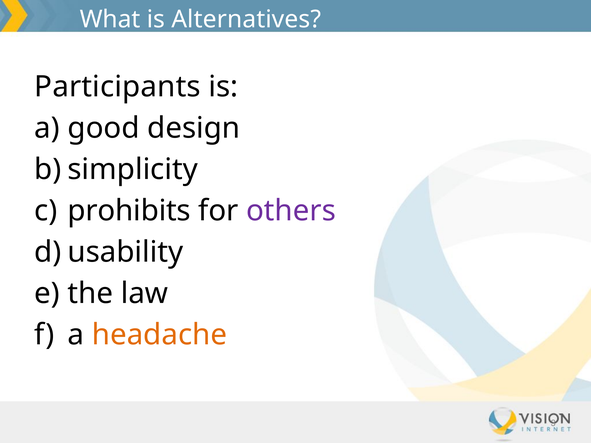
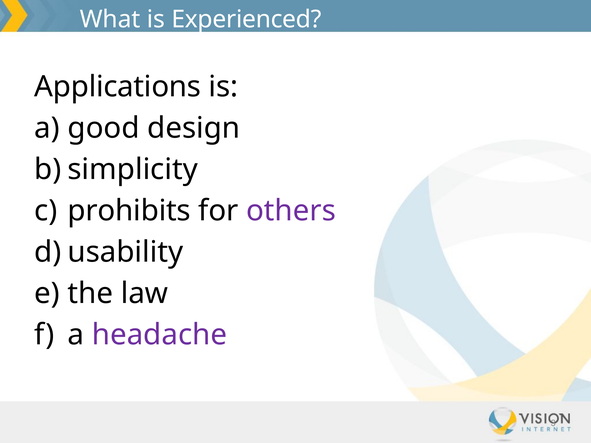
Alternatives: Alternatives -> Experienced (246, 19)
Participants: Participants -> Applications (118, 87)
headache colour: orange -> purple (159, 335)
